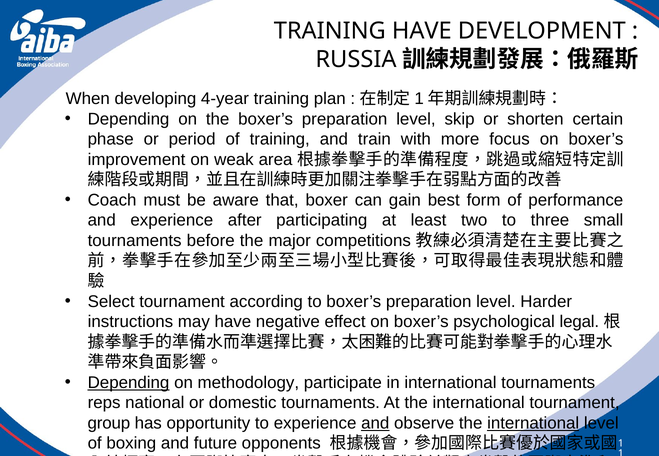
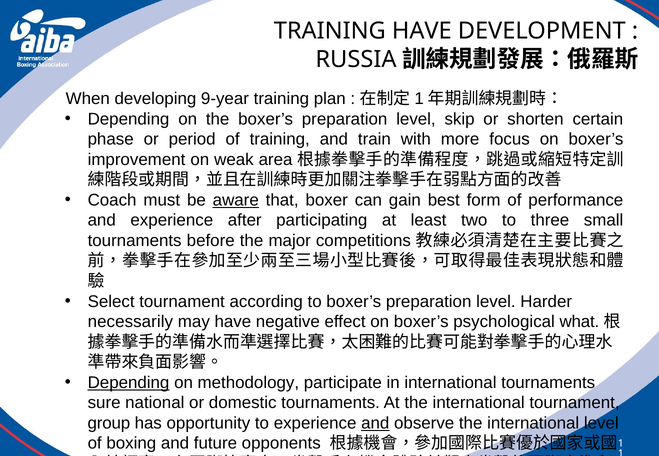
4-year: 4-year -> 9-year (225, 99)
aware underline: none -> present (236, 200)
instructions: instructions -> necessarily (130, 322)
legal: legal -> what (579, 322)
reps: reps -> sure (104, 403)
international underline: present -> none (533, 423)
